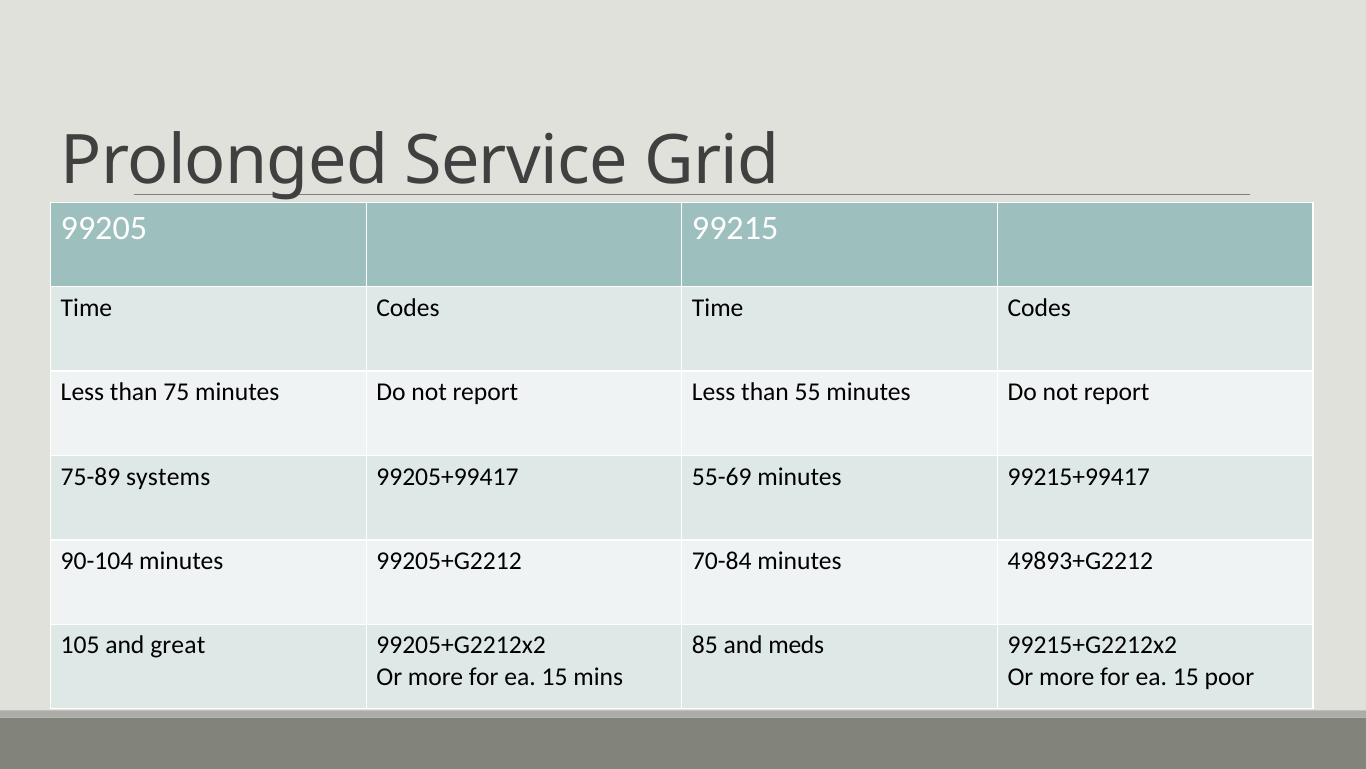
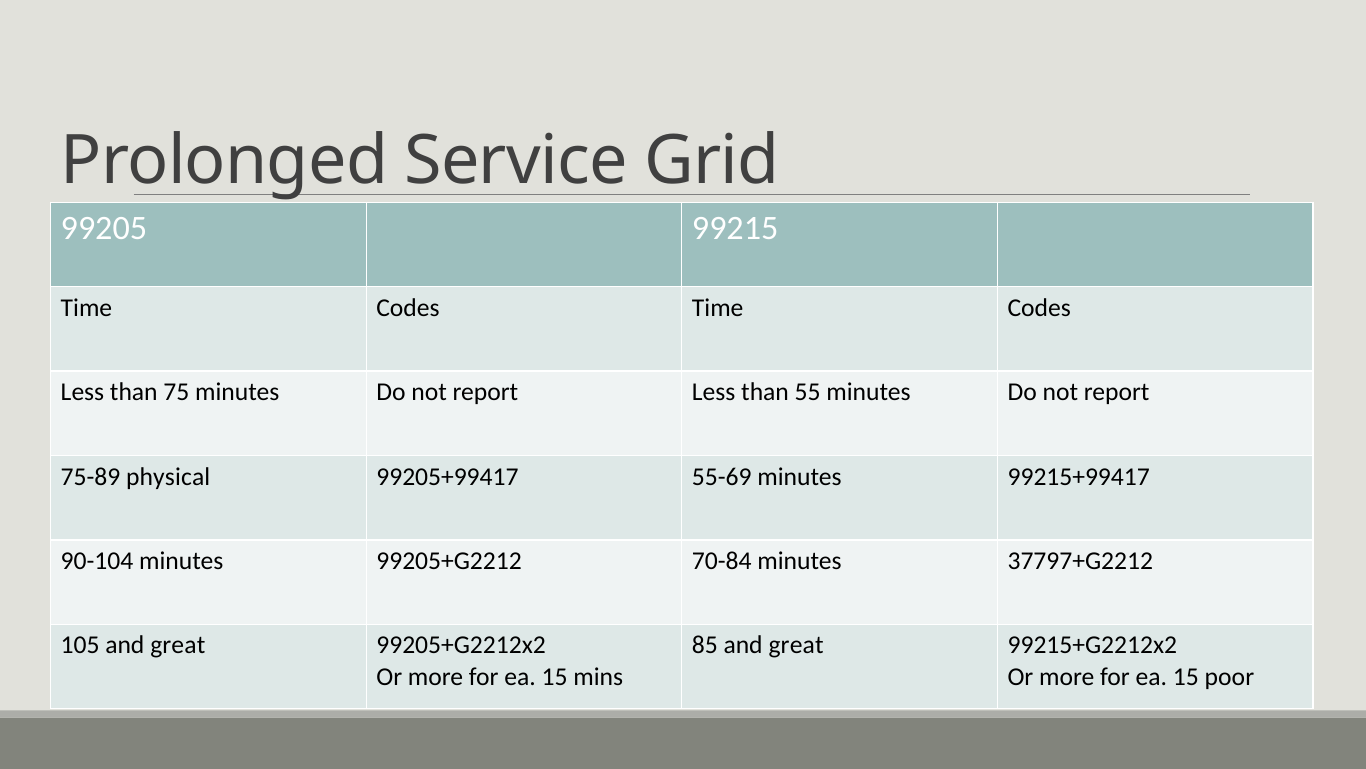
systems: systems -> physical (168, 476)
49893+G2212: 49893+G2212 -> 37797+G2212 (1080, 561)
85 and meds: meds -> great (796, 645)
